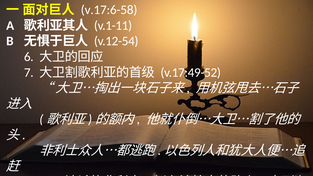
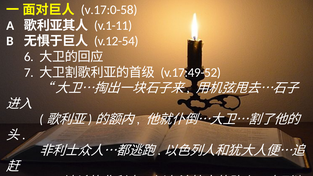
v.17:6-58: v.17:6-58 -> v.17:0-58 (109, 10)
